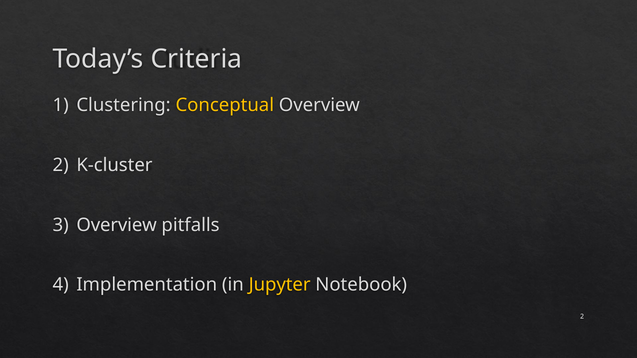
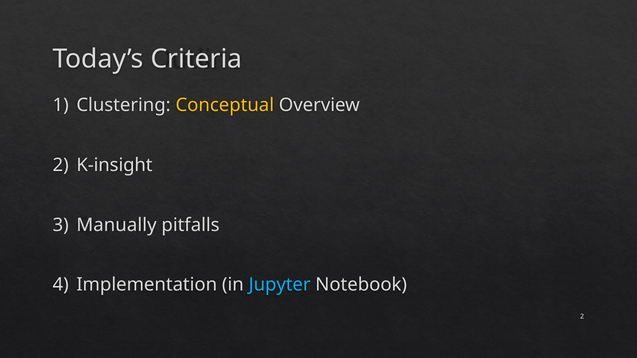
K-cluster: K-cluster -> K-insight (114, 165)
Overview: Overview -> Manually (117, 225)
Jupyter colour: yellow -> light blue (280, 285)
